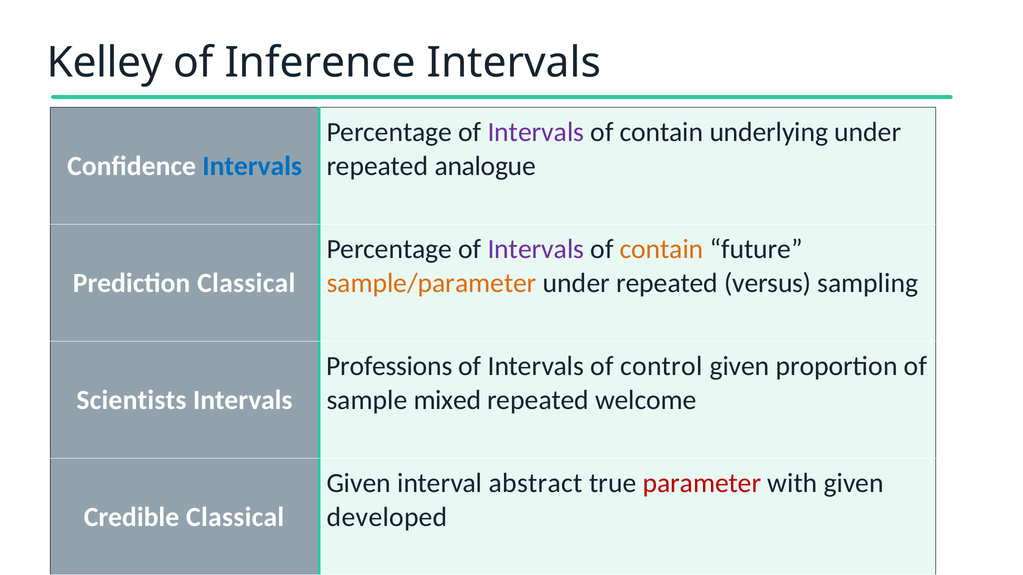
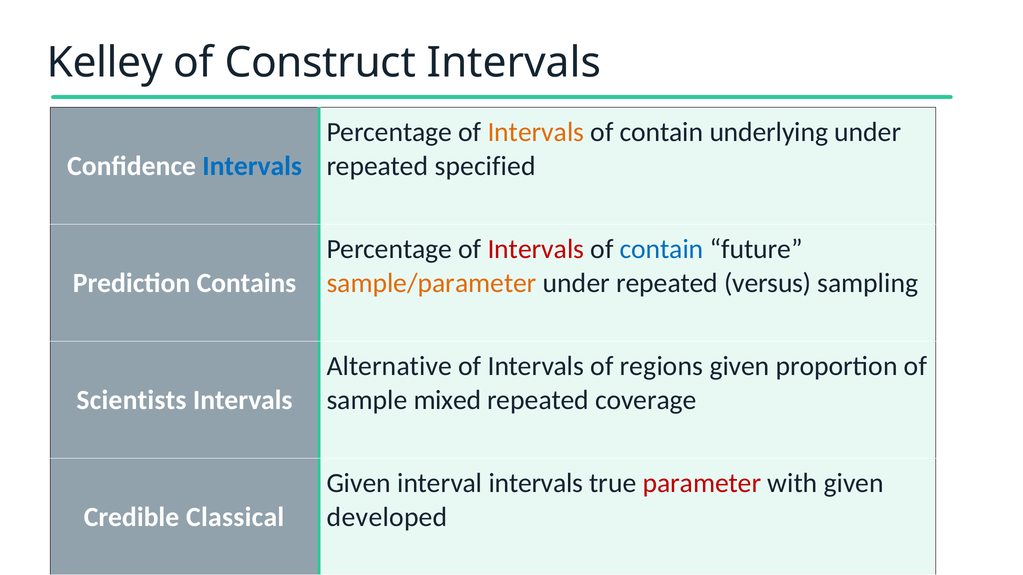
Inference: Inference -> Construct (320, 63)
Intervals colour: purple -> orange (536, 132)
analogue: analogue -> specified (485, 166)
Intervals colour: purple -> red (536, 249)
contain colour: orange -> blue (662, 249)
Prediction Classical: Classical -> Contains (246, 283)
Professions: Professions -> Alternative (389, 367)
control: control -> regions (661, 367)
welcome: welcome -> coverage (646, 400)
interval abstract: abstract -> intervals (536, 484)
